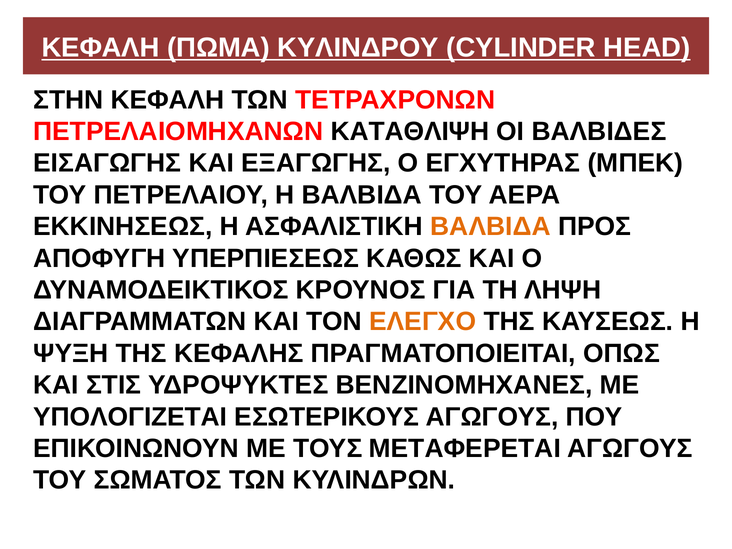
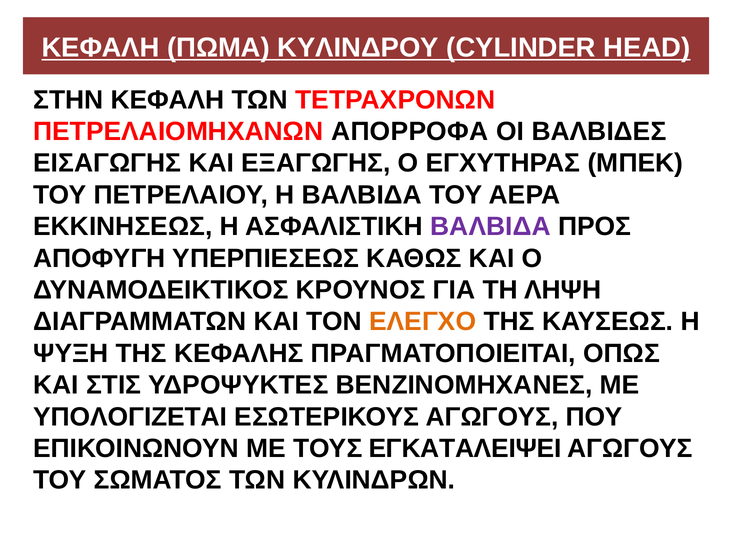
ΚΑΤΑΘΛΙΨΗ: ΚΑΤΑΘΛΙΨΗ -> ΑΠΟΡΡΟΦΑ (410, 132)
ΒΑΛΒΙΔΑ colour: orange -> purple (490, 227)
ΜΕΤΑΦΕΡΕΤΑΙ: ΜΕΤΑΦΕΡΕΤΑΙ -> ΕΓΚΑΤΑΛΕΙΨΕΙ (465, 449)
